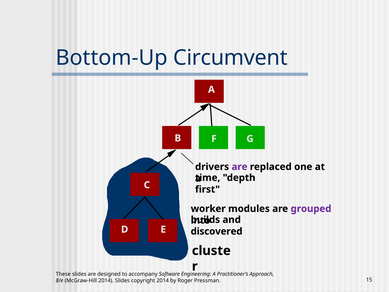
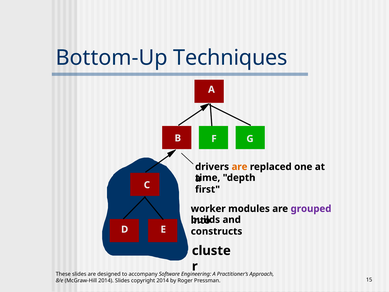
Circumvent: Circumvent -> Techniques (230, 58)
are colour: purple -> orange (240, 167)
discovered: discovered -> constructs (217, 231)
